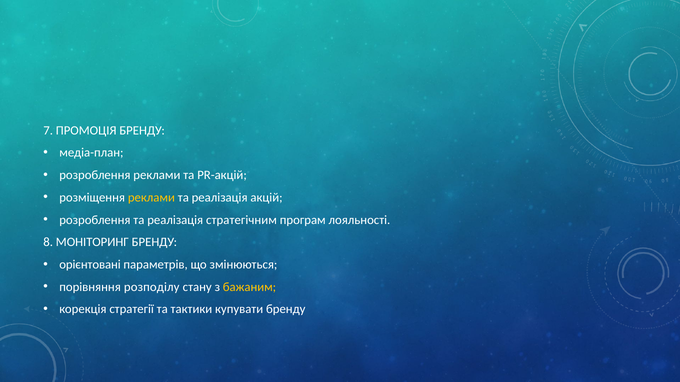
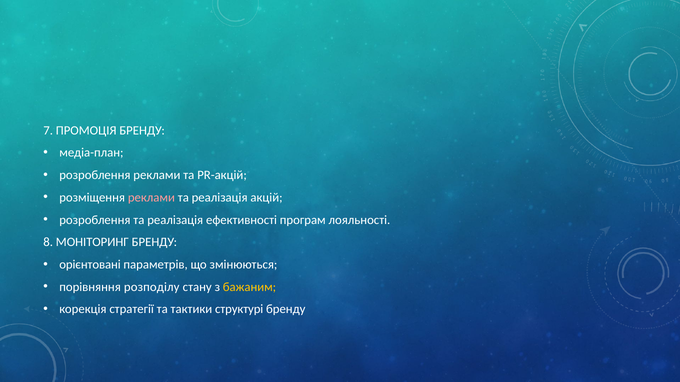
реклами colour: yellow -> pink (151, 198)
стратегічним: стратегічним -> ефективності (242, 220)
купувати: купувати -> структурі (239, 310)
